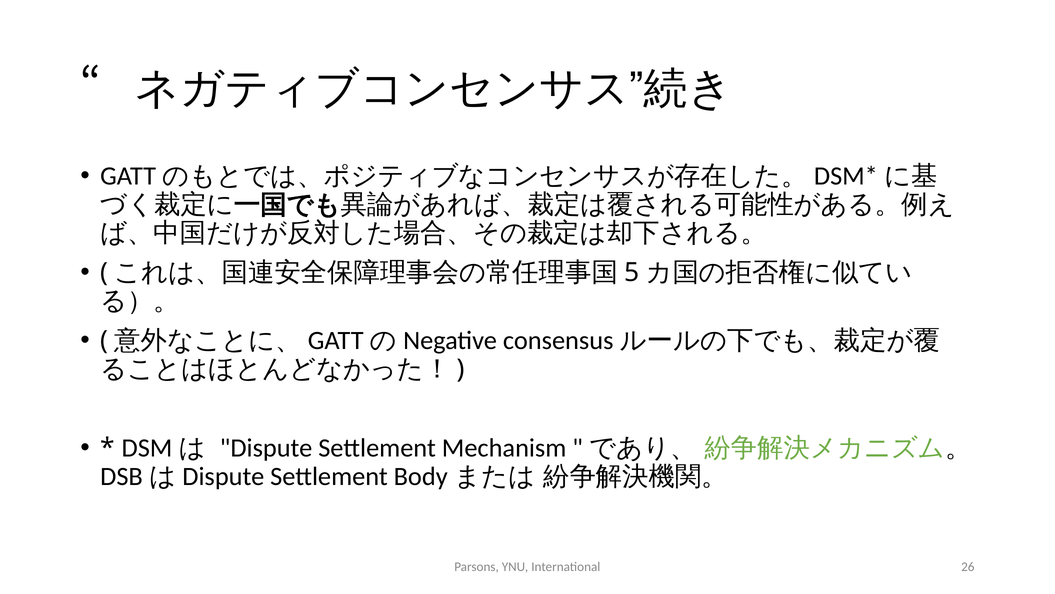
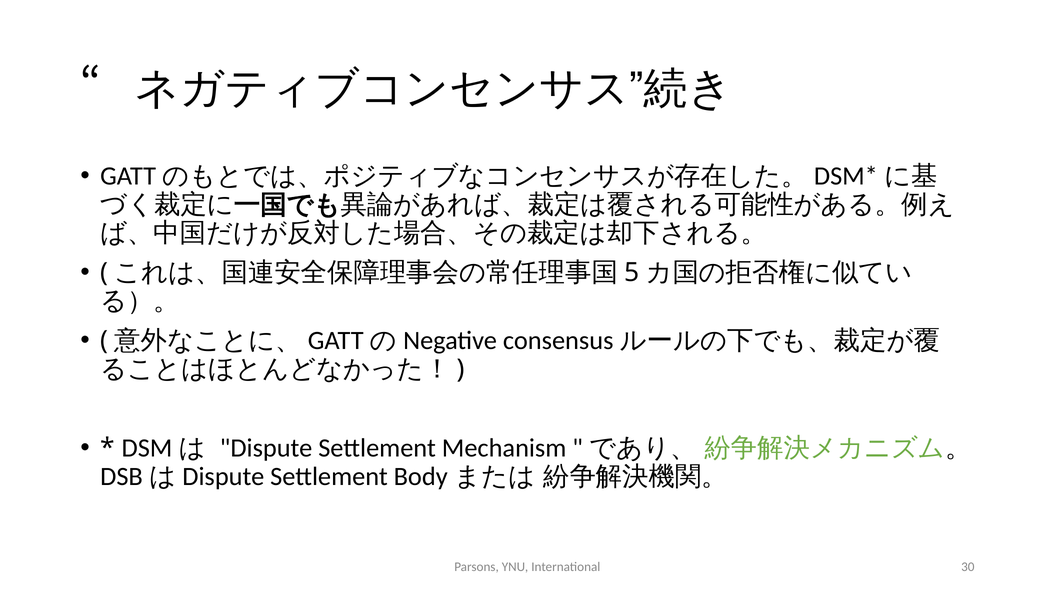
26: 26 -> 30 (968, 567)
